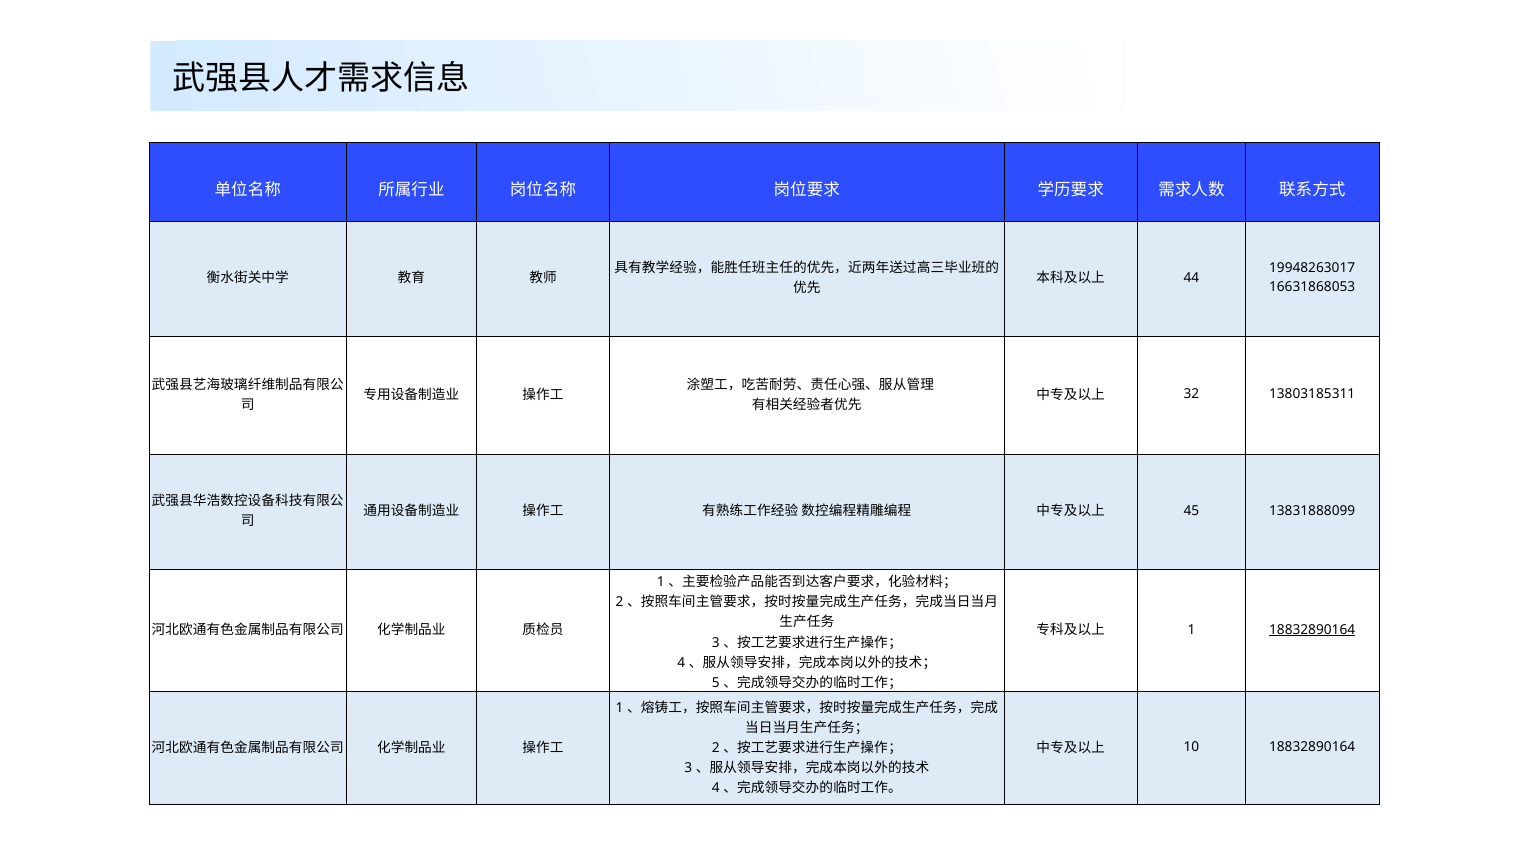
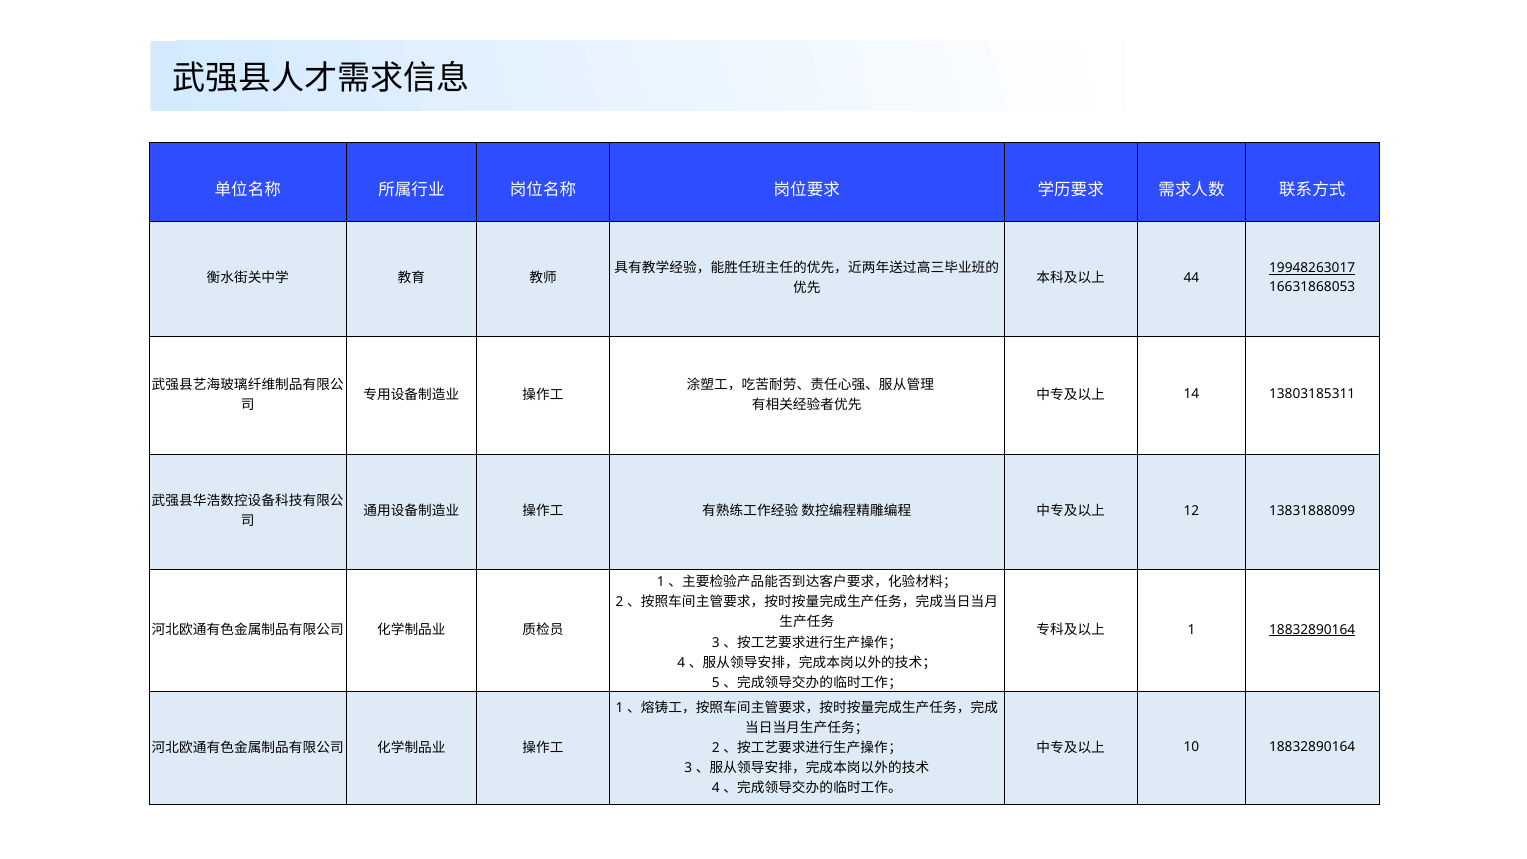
19948263017 underline: none -> present (1312, 268)
32: 32 -> 14 (1191, 394)
45: 45 -> 12 (1191, 511)
